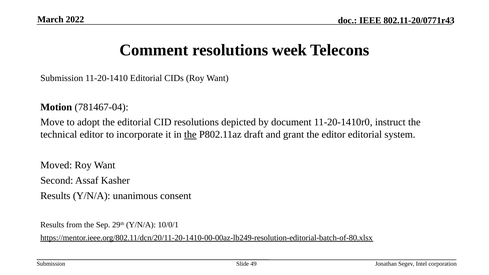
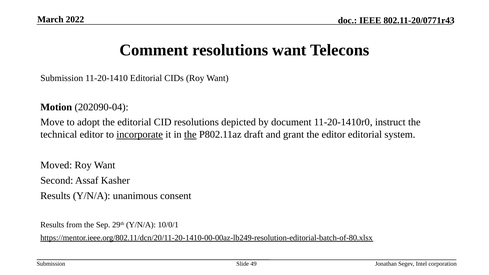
resolutions week: week -> want (289, 50)
781467-04: 781467-04 -> 202090-04 (102, 107)
incorporate underline: none -> present (140, 135)
